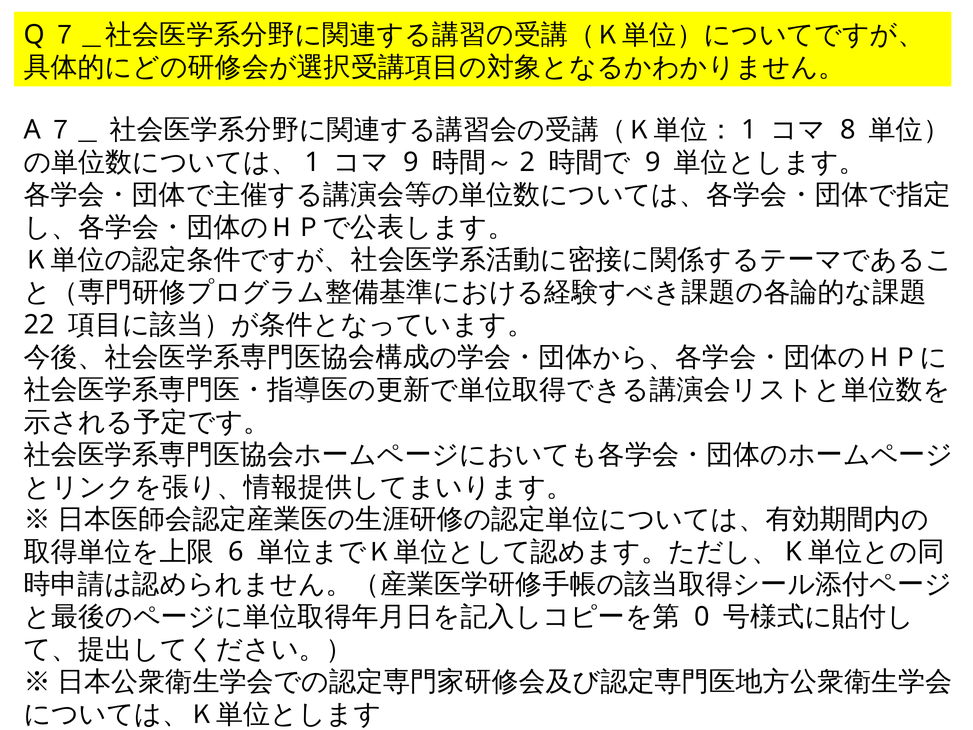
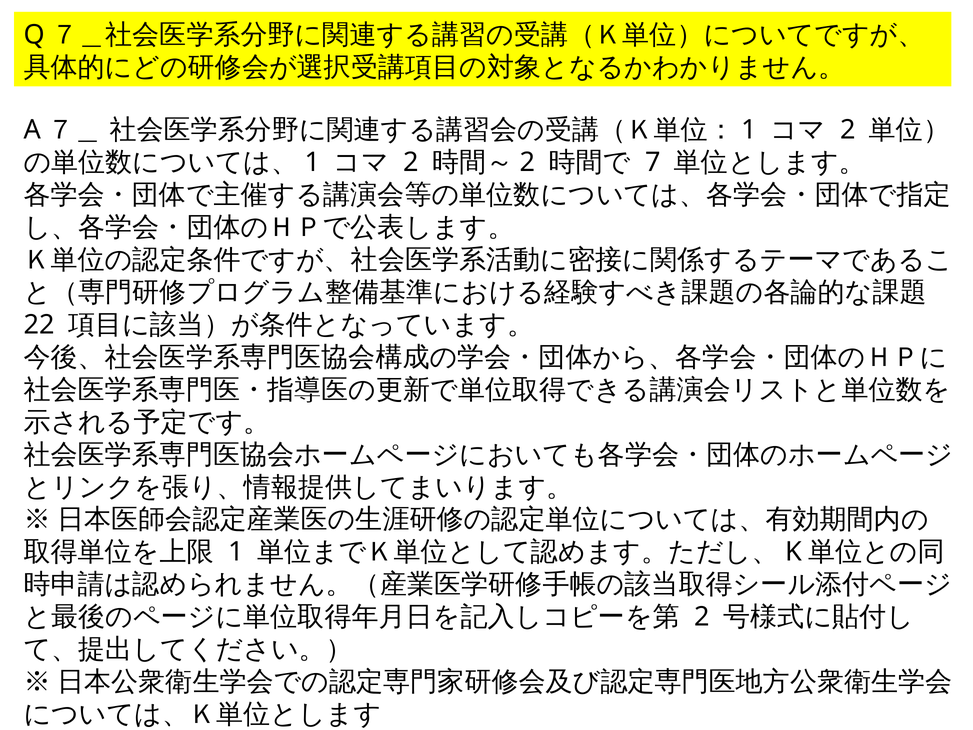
8: 8 -> 2 (848, 130)
9: 9 -> 2 (411, 162)
9: 9 -> 7 (653, 162)
6: 6 -> 1 (236, 552)
0: 0 -> 2 (702, 617)
